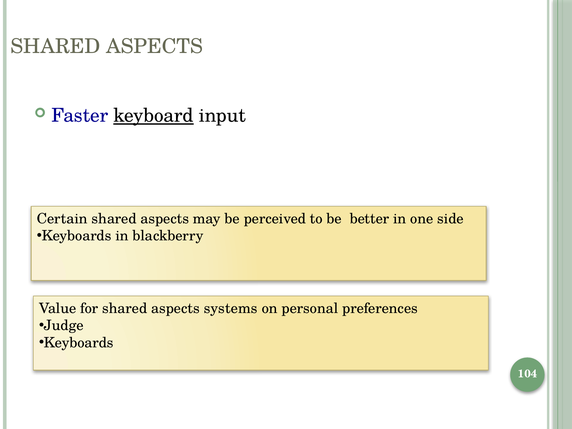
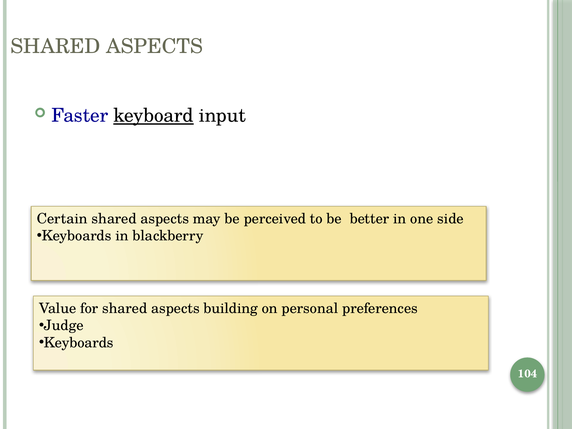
systems: systems -> building (231, 308)
